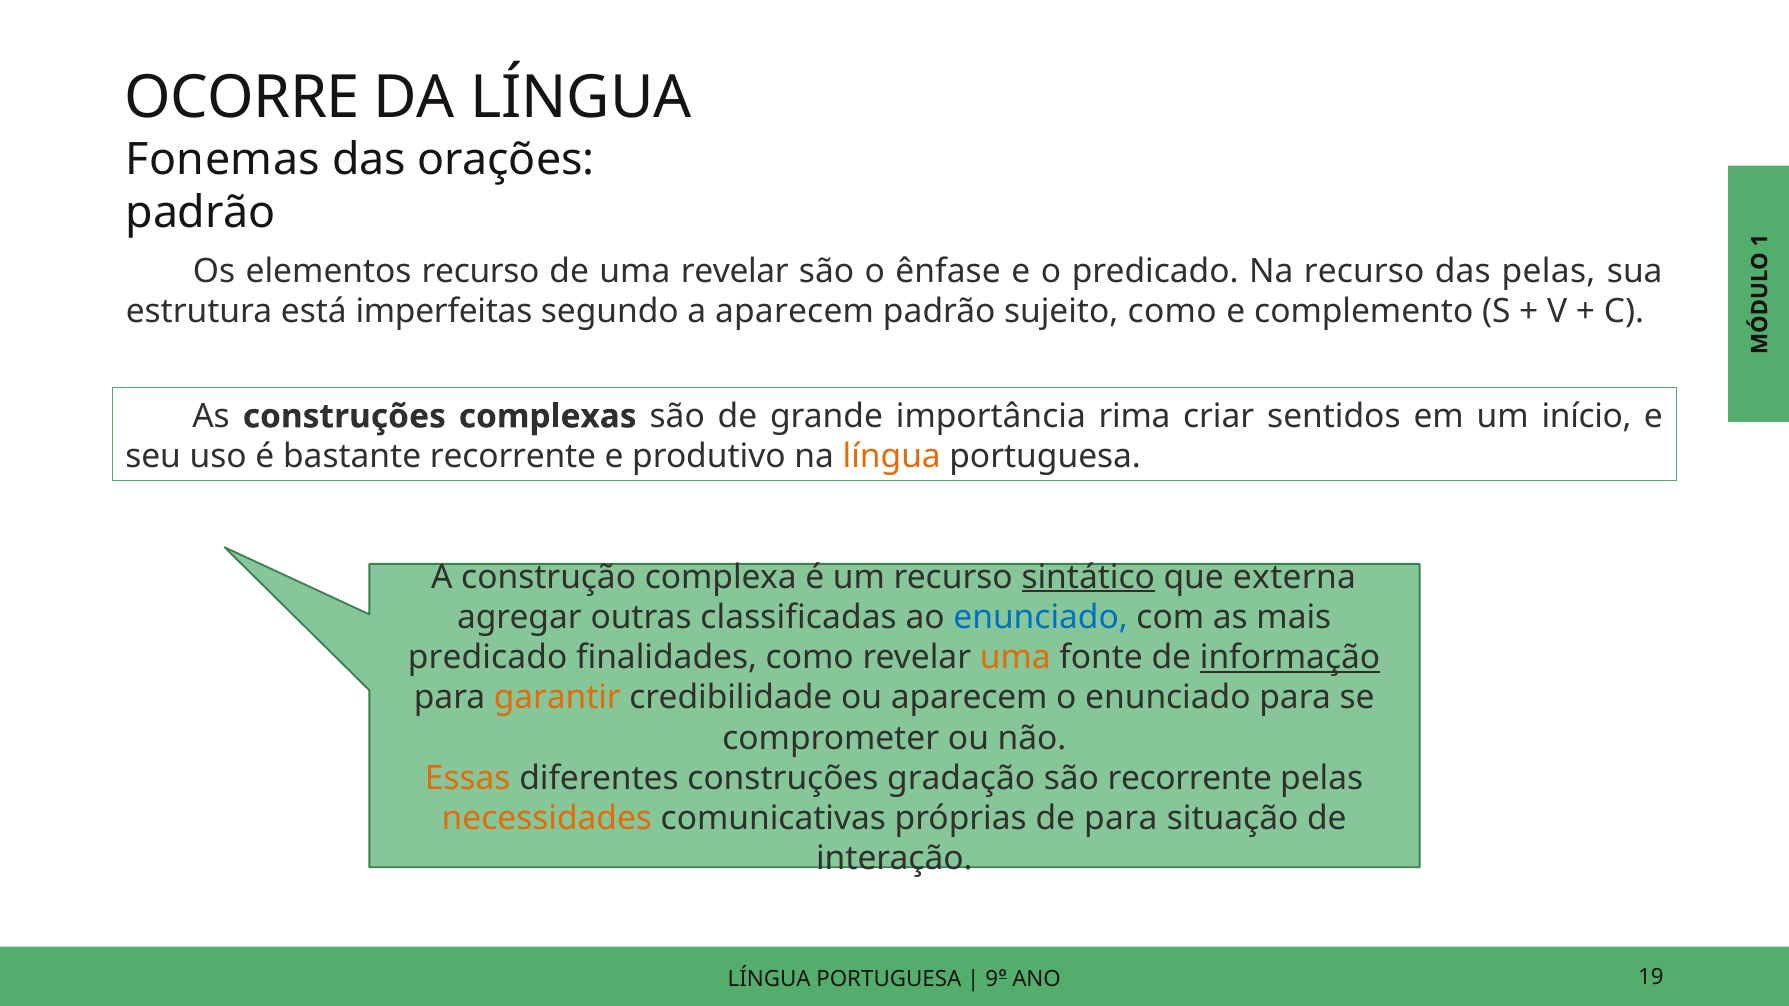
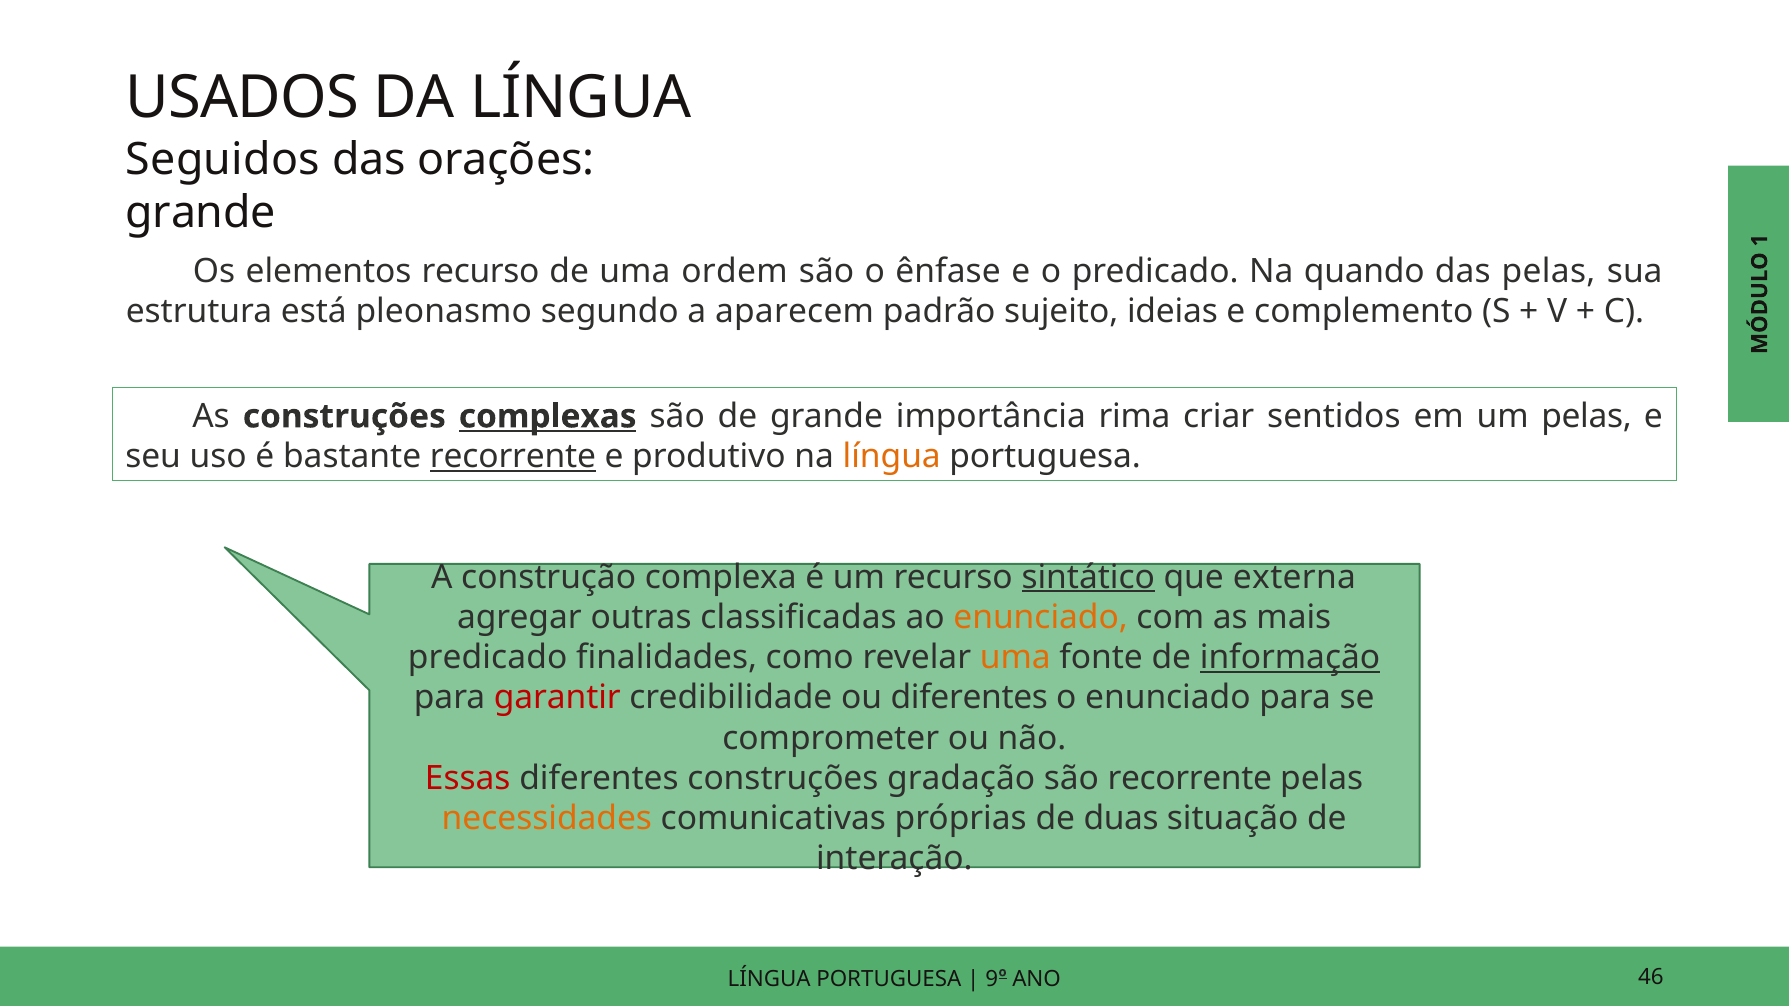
OCORRE: OCORRE -> USADOS (242, 98)
Fonemas: Fonemas -> Seguidos (223, 159)
padrão: padrão -> grande (201, 213)
uma revelar: revelar -> ordem (734, 271)
Na recurso: recurso -> quando (1364, 271)
imperfeitas: imperfeitas -> pleonasmo (444, 311)
sujeito como: como -> ideias (1172, 311)
complexas underline: none -> present (548, 416)
um início: início -> pelas (1587, 416)
recorrente underline: none -> present (513, 457)
enunciado colour: blue -> orange (1041, 617)
garantir colour: orange -> red (557, 698)
ou aparecem: aparecem -> diferentes (969, 698)
Essas colour: orange -> red (468, 778)
de para: para -> duas (1121, 819)
19: 19 -> 46 (1651, 977)
